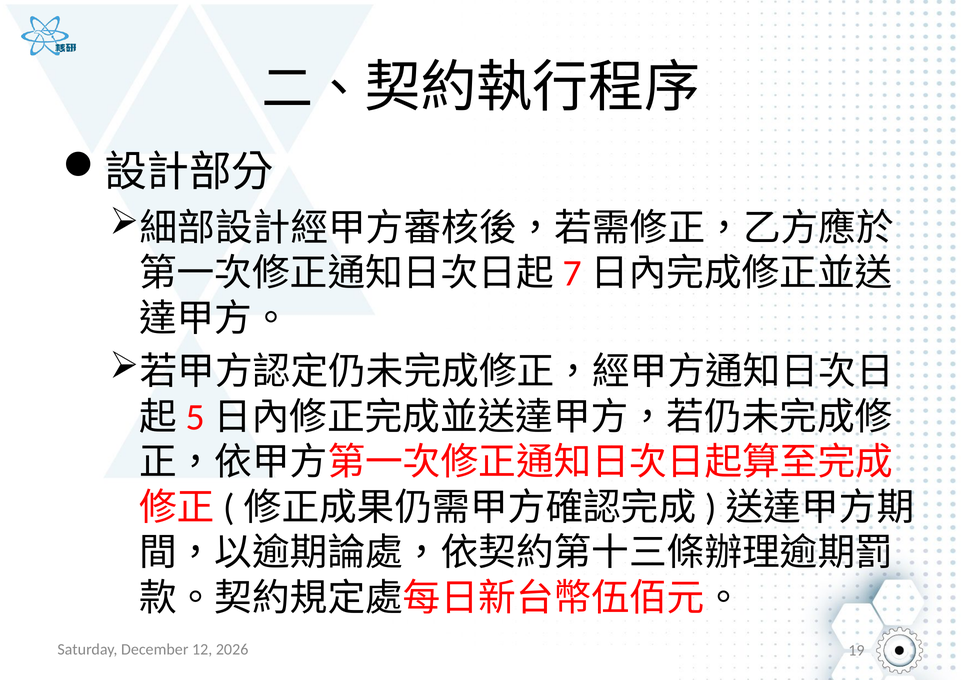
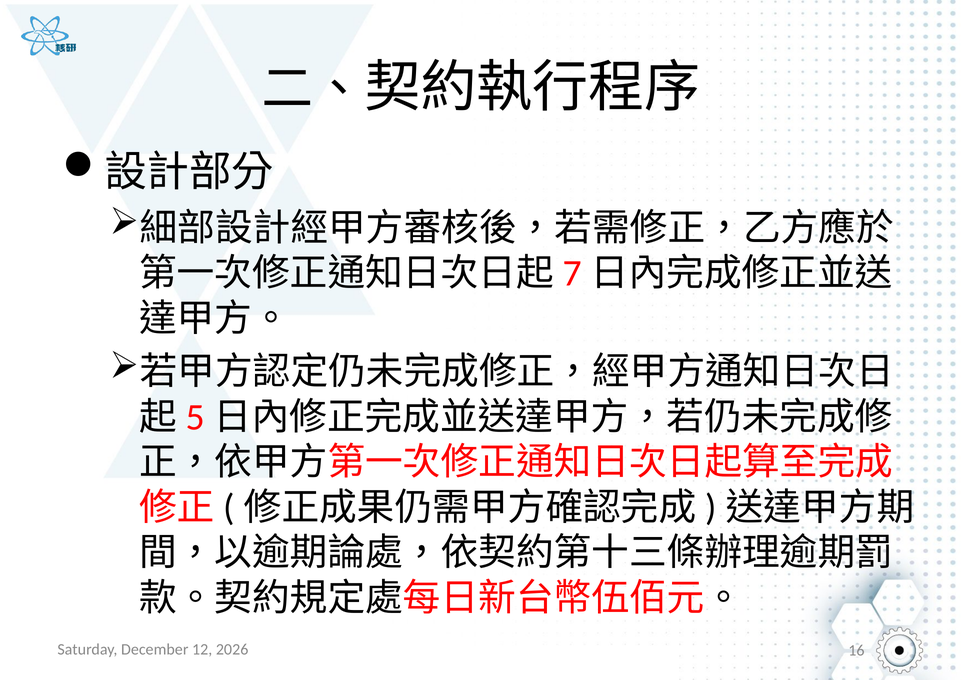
19: 19 -> 16 (856, 651)
